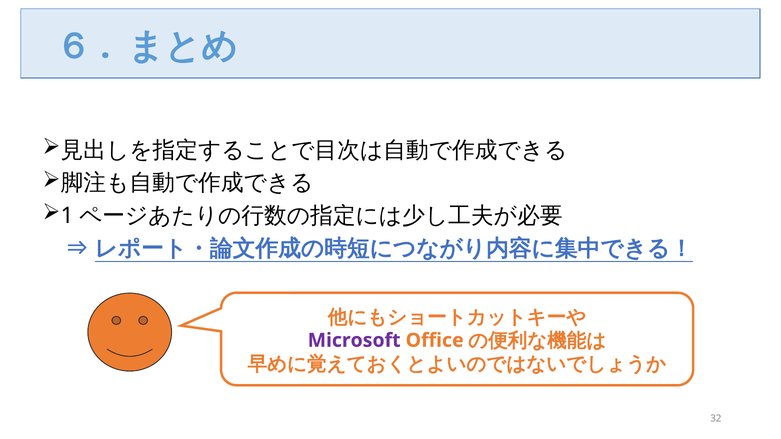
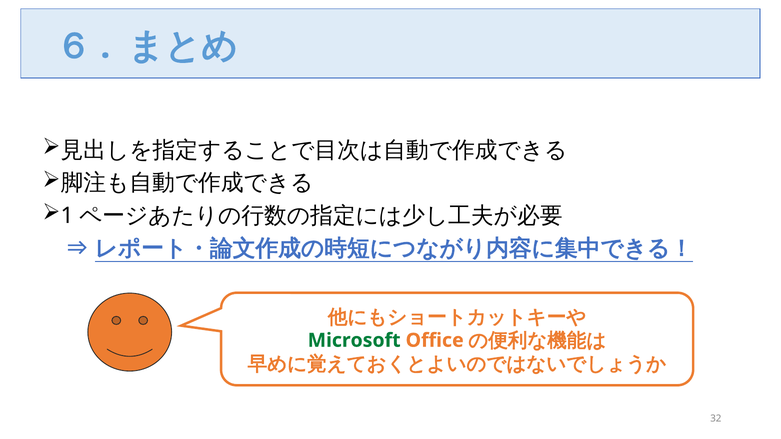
Microsoft colour: purple -> green (354, 341)
